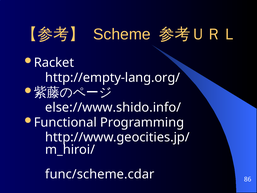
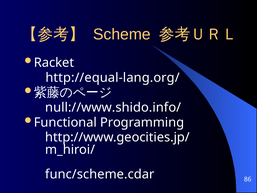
http://empty-lang.org/: http://empty-lang.org/ -> http://equal-lang.org/ (113, 78)
else://www.shido.info/: else://www.shido.info/ -> null://www.shido.info/ (113, 107)
